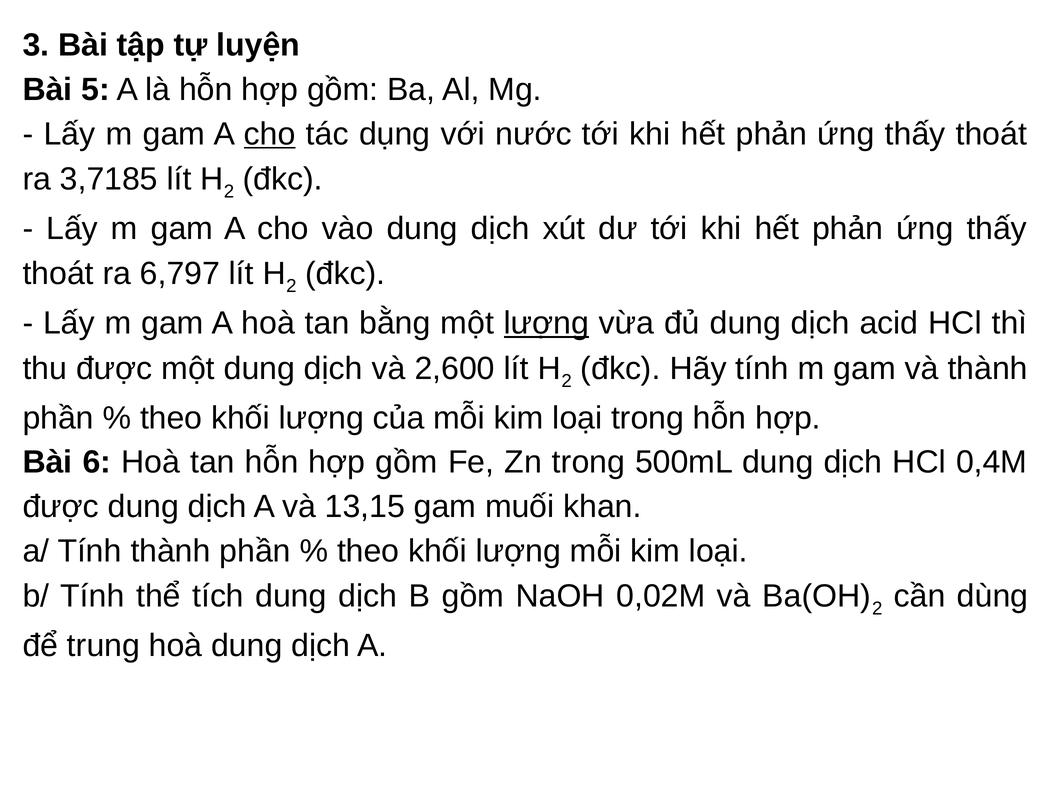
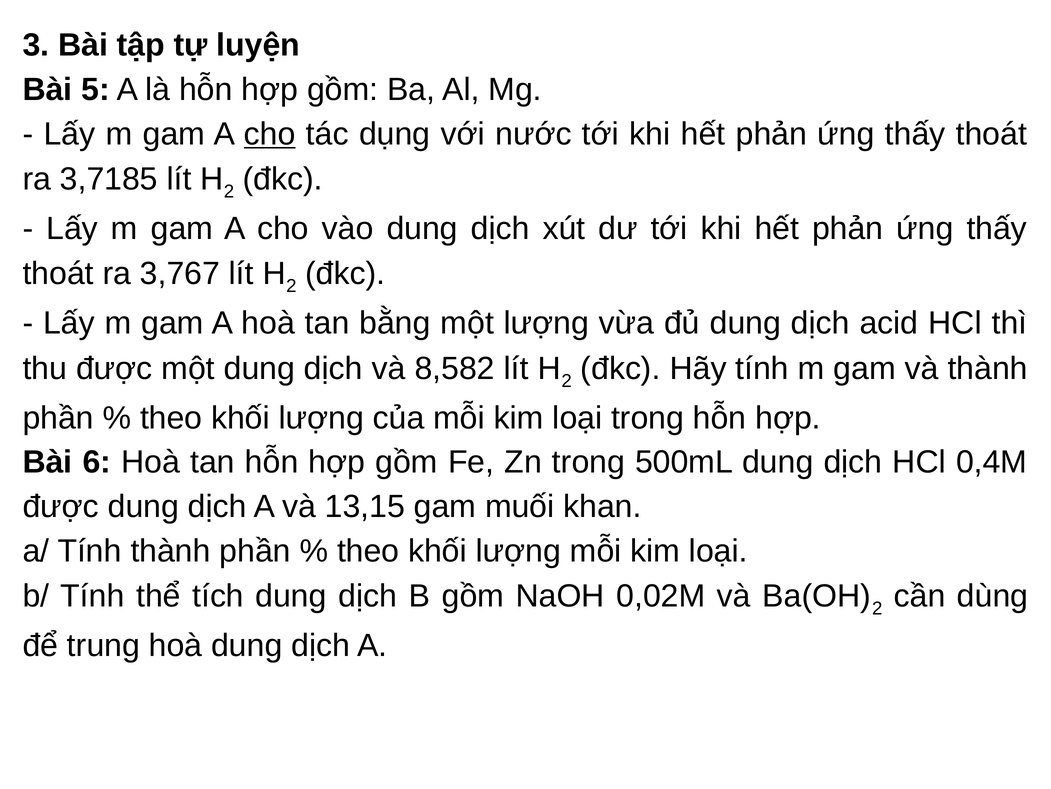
6,797: 6,797 -> 3,767 (180, 273)
lượng underline: present -> none (546, 323)
2,600: 2,600 -> 8,582 (455, 368)
